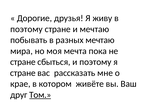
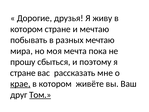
поэтому: поэтому -> котором (27, 29)
стране: стране -> прошу (23, 62)
крае underline: none -> present (20, 84)
